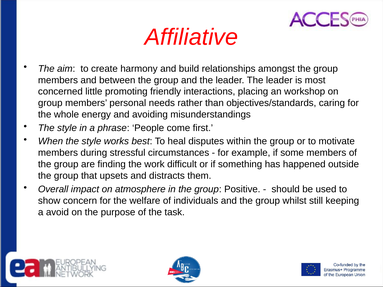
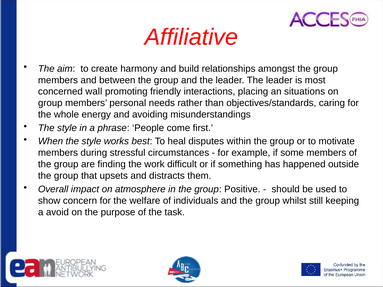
little: little -> wall (94, 92)
workshop: workshop -> situations (305, 92)
